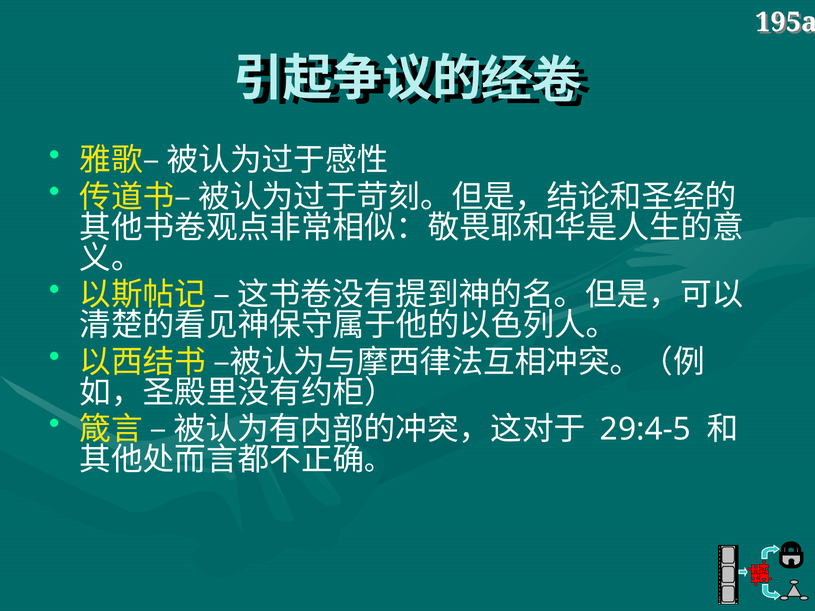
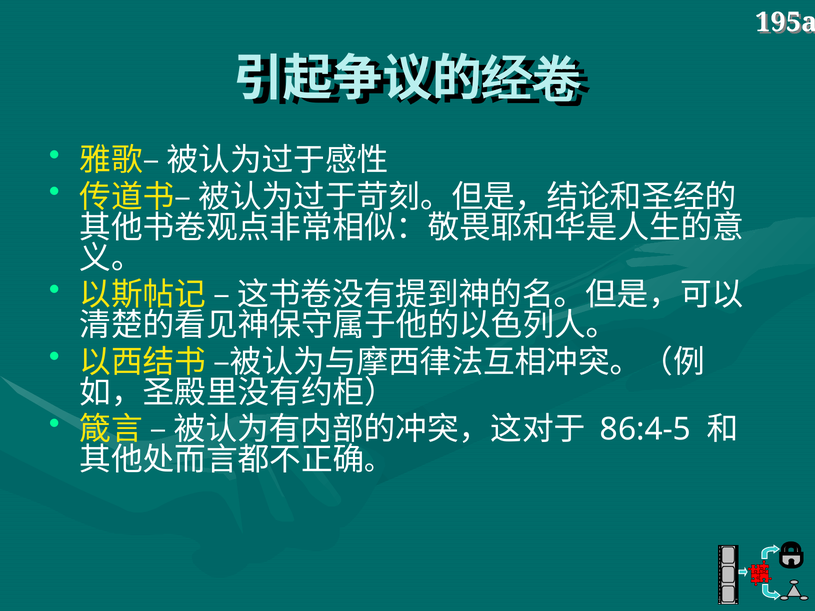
29:4-5: 29:4-5 -> 86:4-5 (646, 430)
